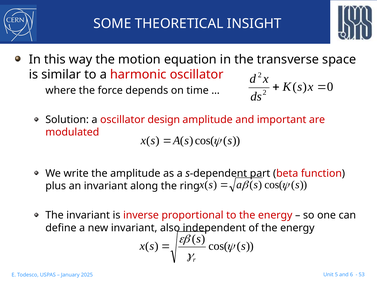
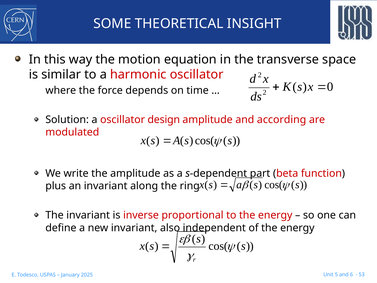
important: important -> according (282, 120)
